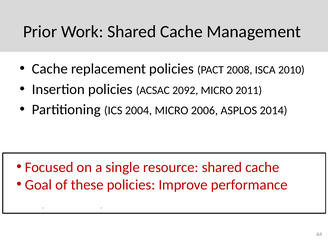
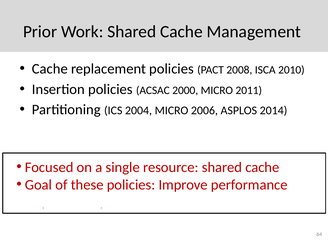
2092: 2092 -> 2000 (185, 90)
